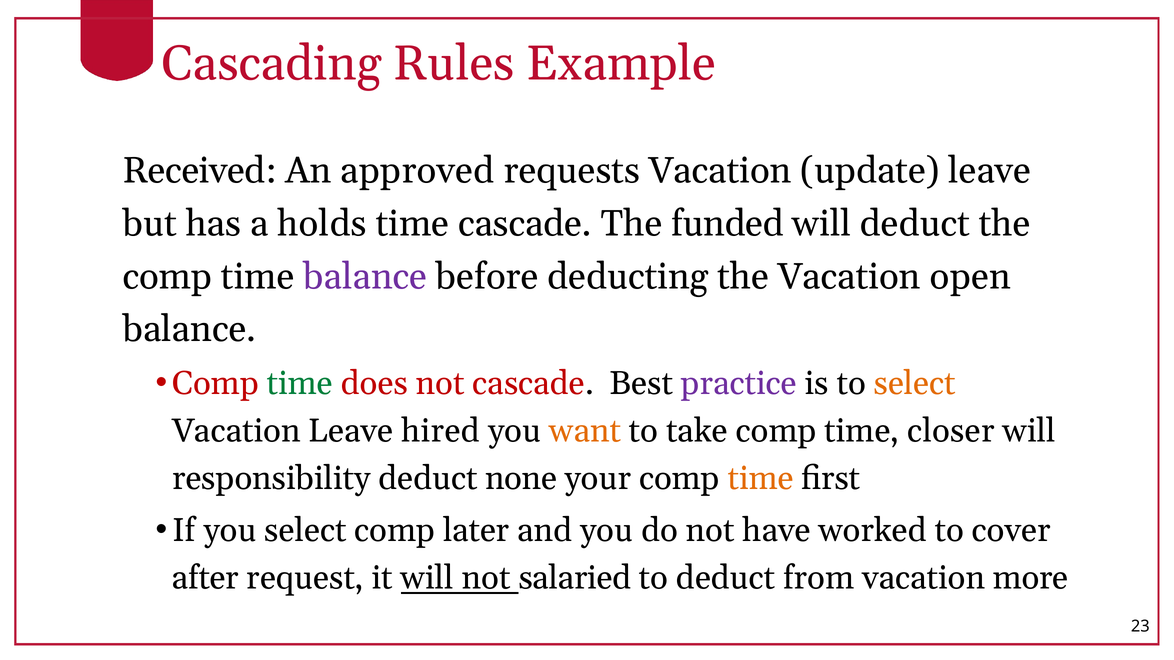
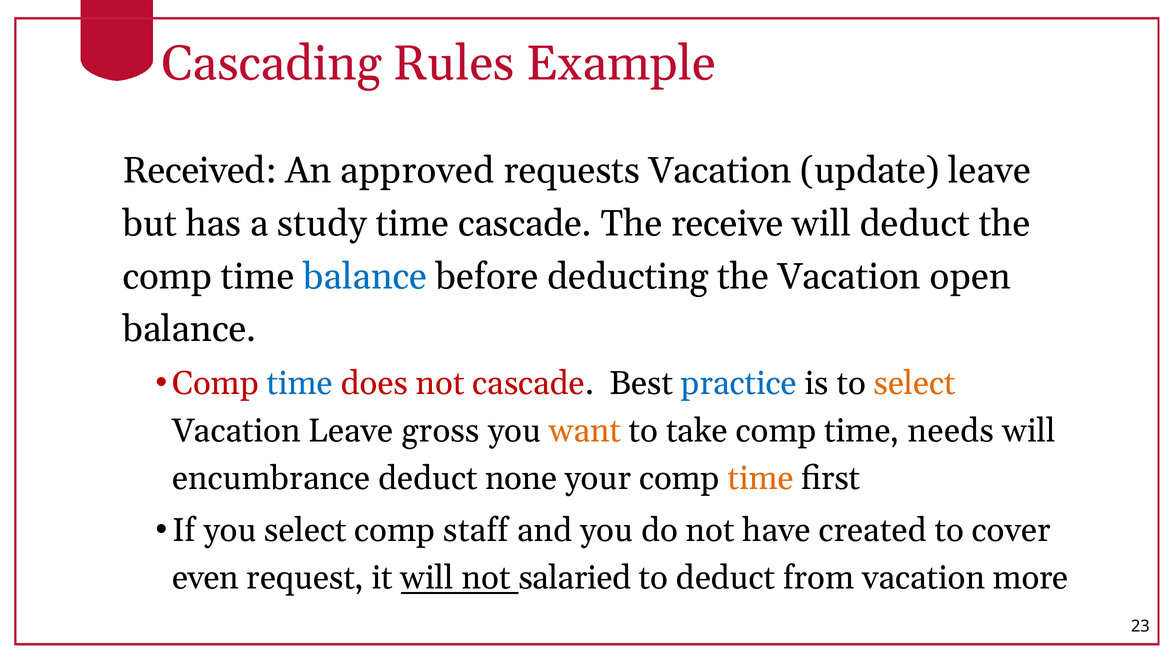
holds: holds -> study (322, 224)
funded: funded -> receive (727, 224)
balance colour: purple -> blue (365, 277)
time colour: green -> blue (300, 384)
practice colour: purple -> blue (739, 384)
hired: hired -> gross (441, 431)
closer: closer -> needs (951, 431)
responsibility: responsibility -> encumbrance (271, 479)
later: later -> staff (476, 531)
worked: worked -> created (873, 531)
after: after -> even (205, 578)
